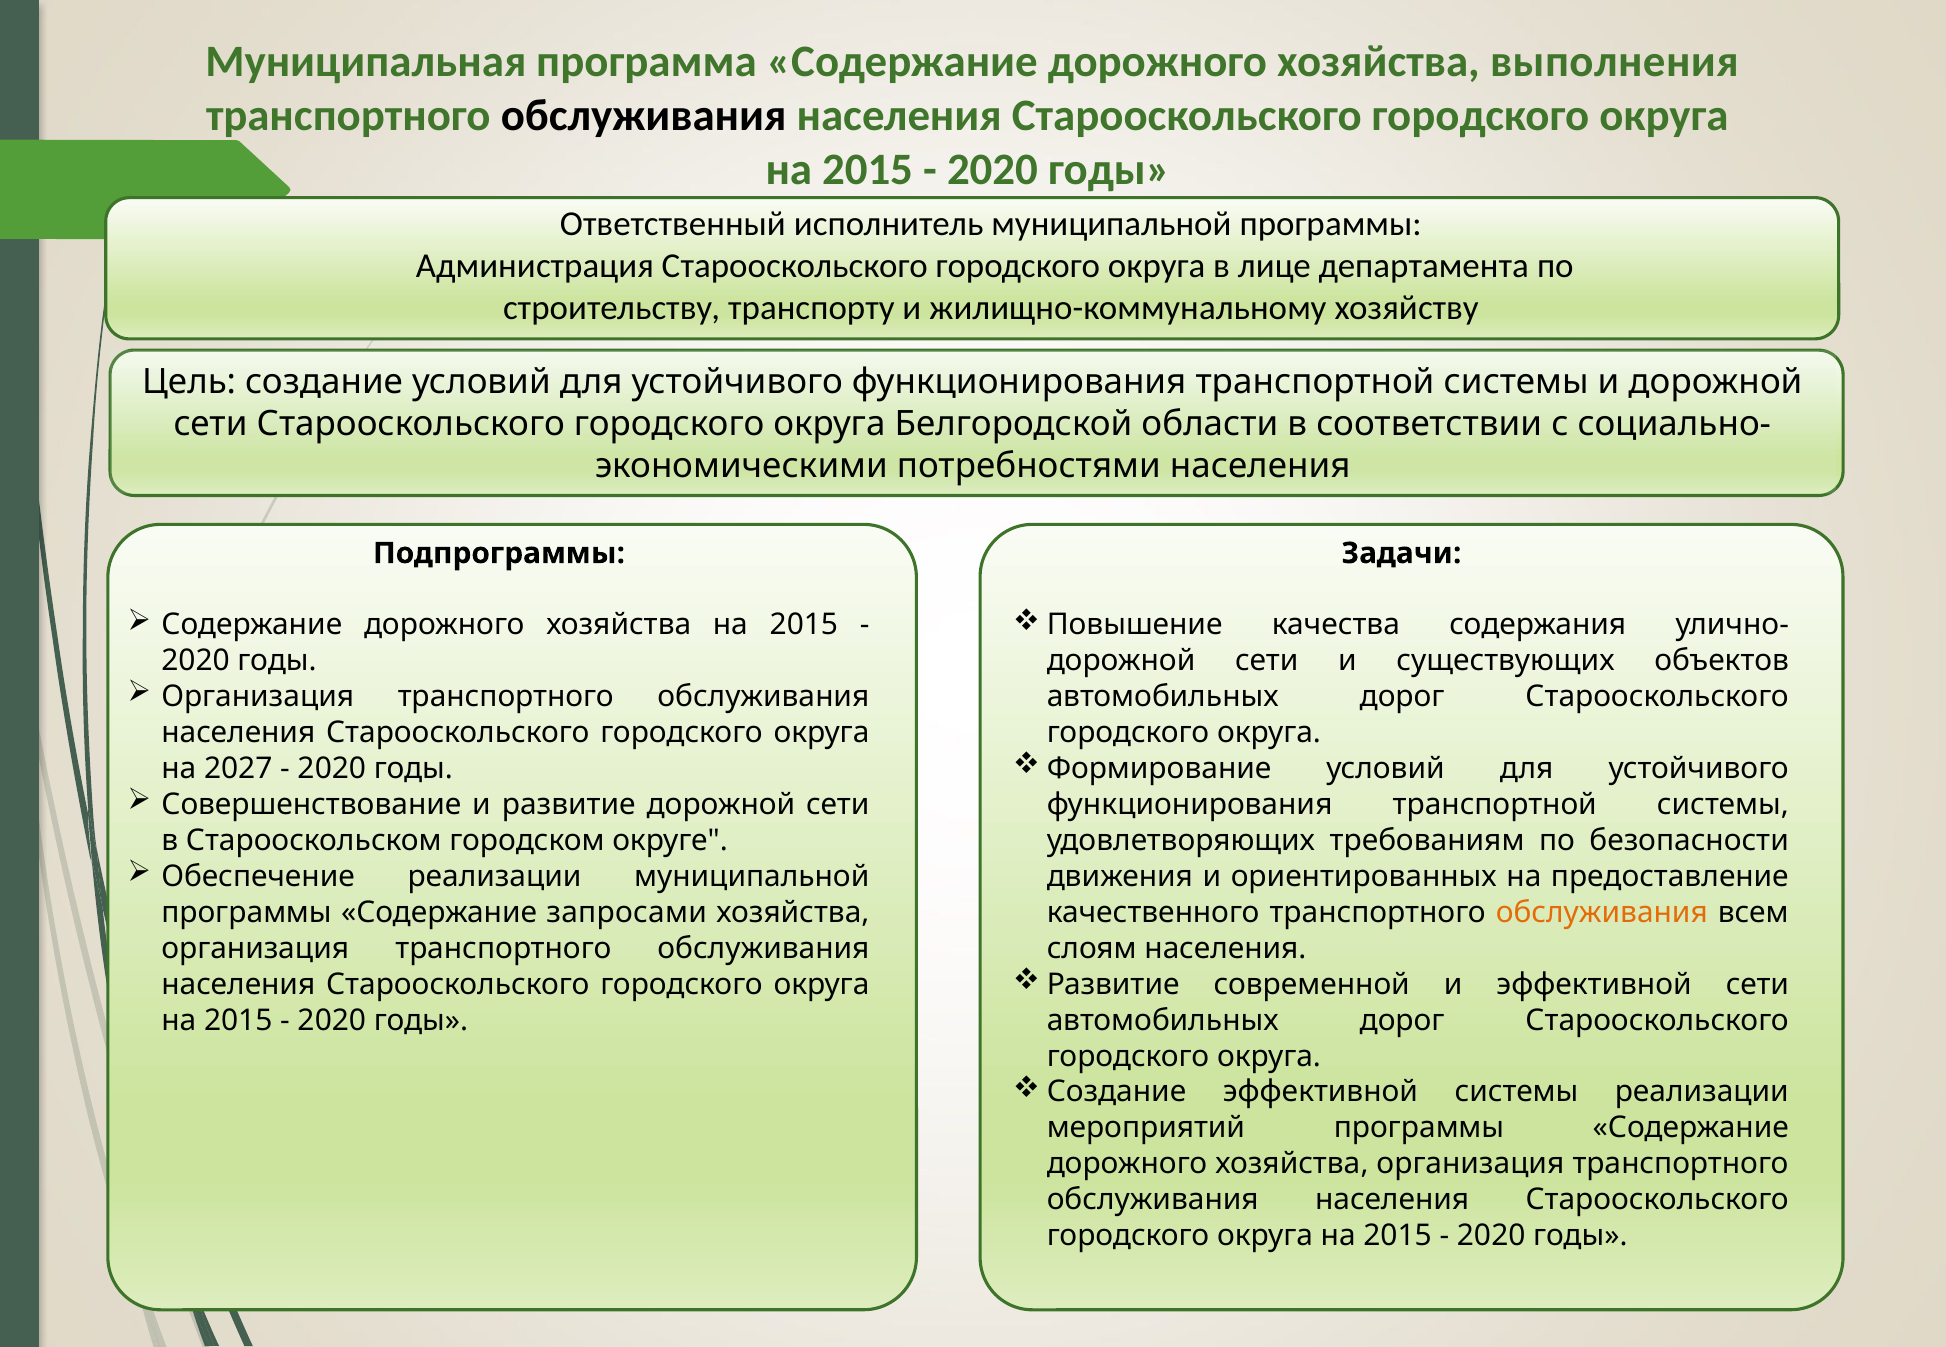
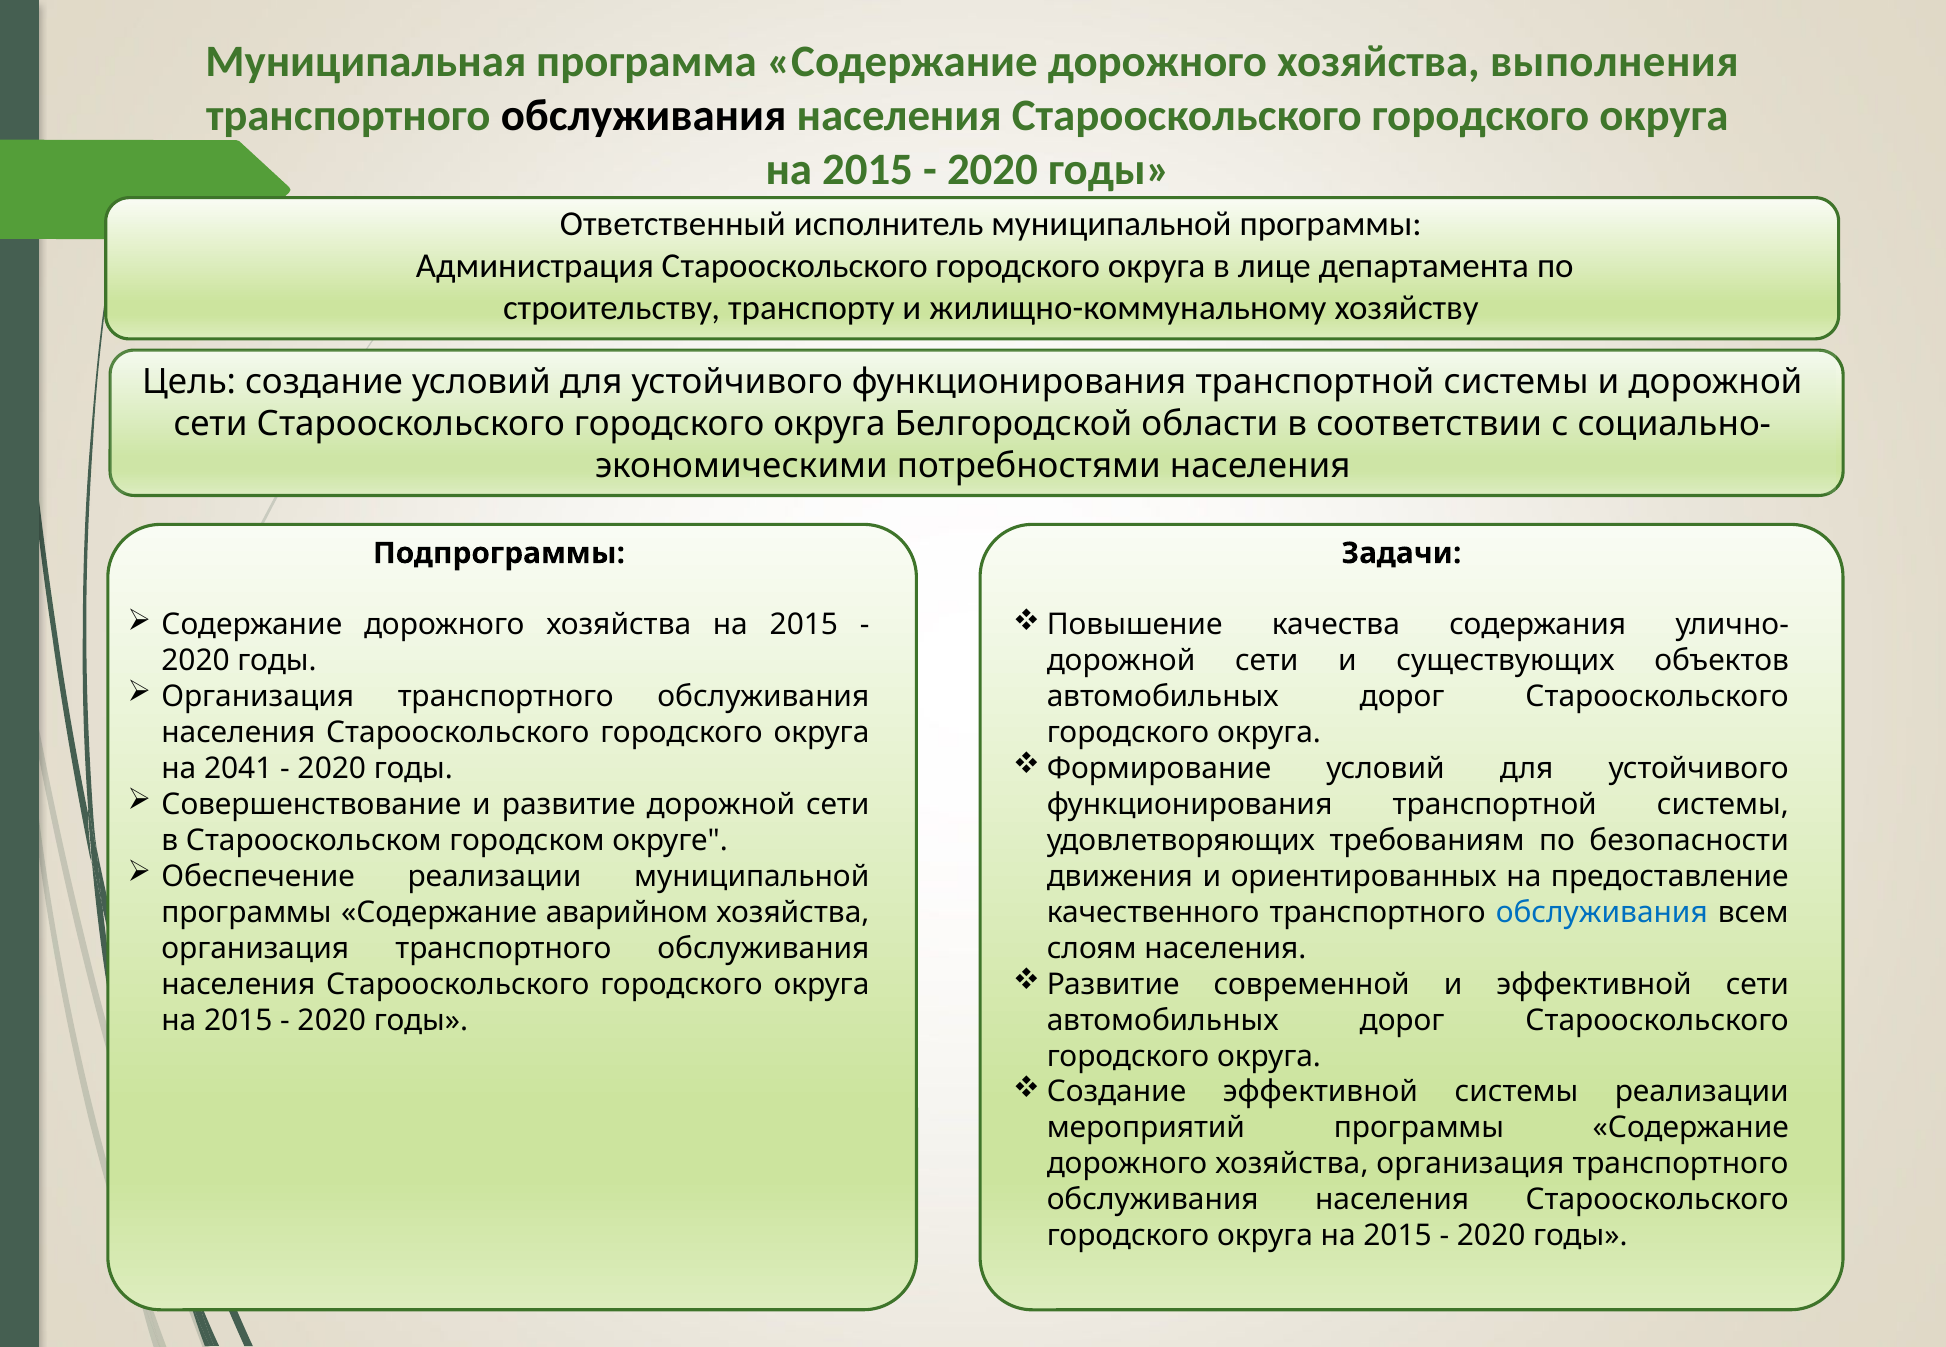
2027: 2027 -> 2041 (238, 769)
запросами: запросами -> аварийном (627, 913)
обслуживания colour: orange -> blue (1602, 913)
